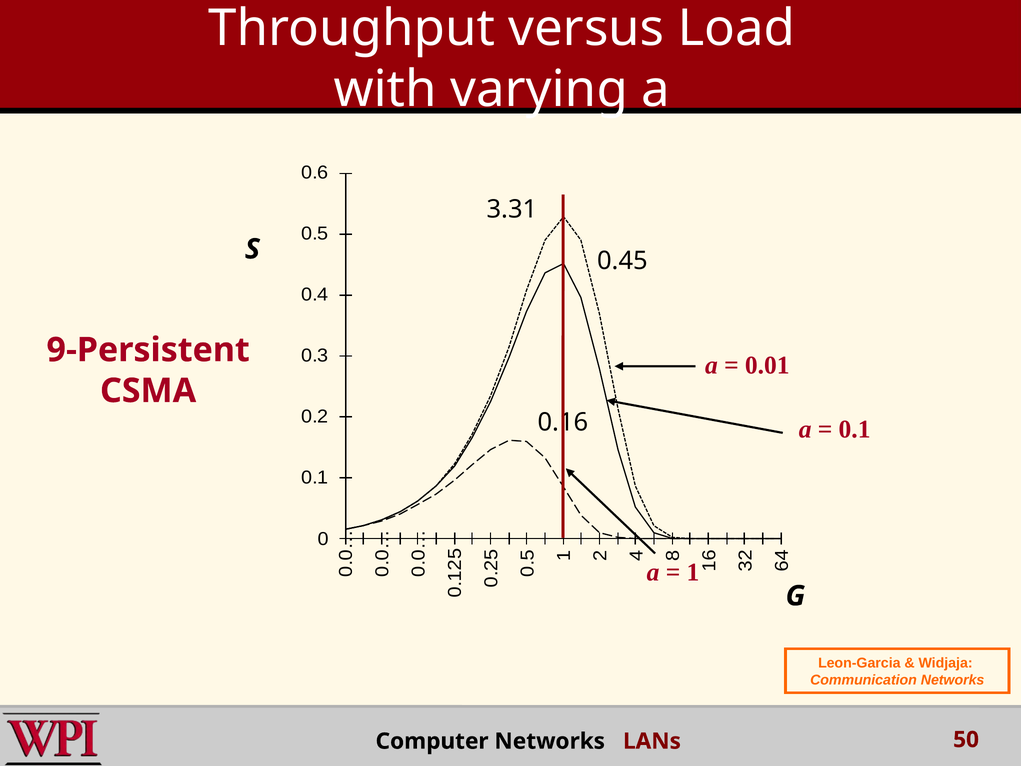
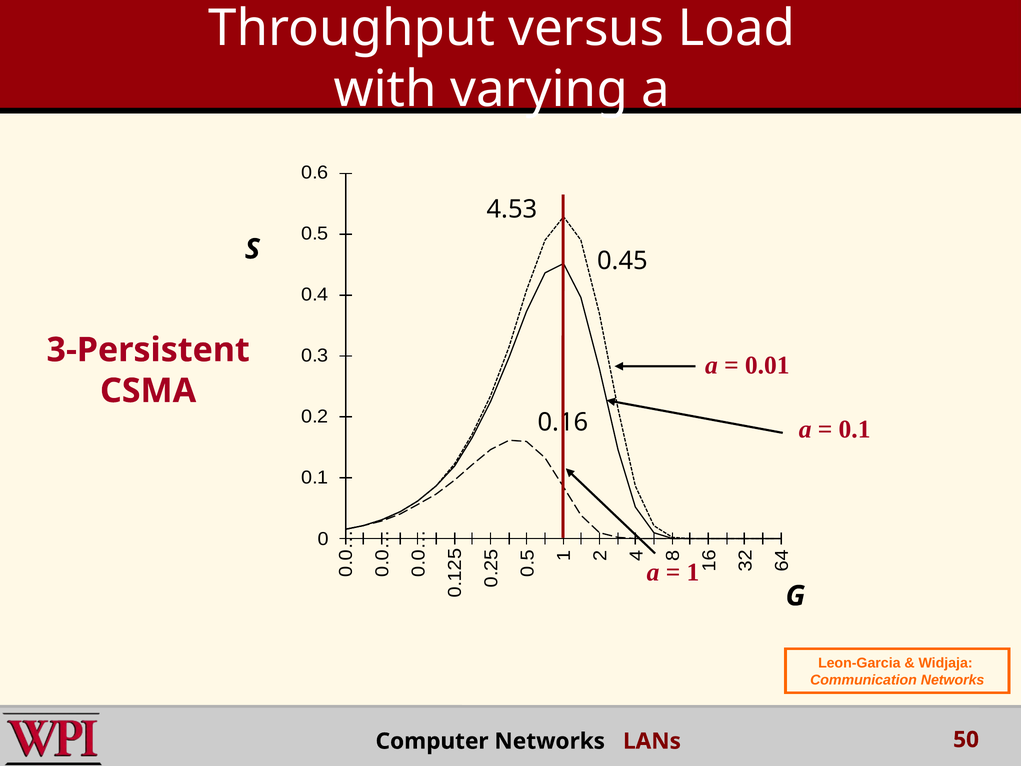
3.31: 3.31 -> 4.53 (512, 209)
9-Persistent: 9-Persistent -> 3-Persistent (148, 350)
